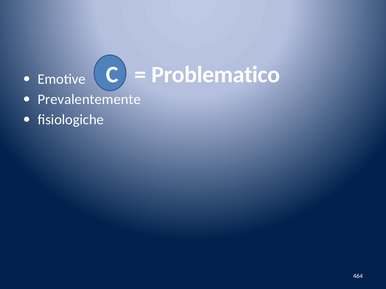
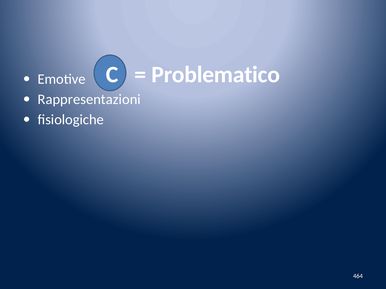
Prevalentemente: Prevalentemente -> Rappresentazioni (89, 99)
